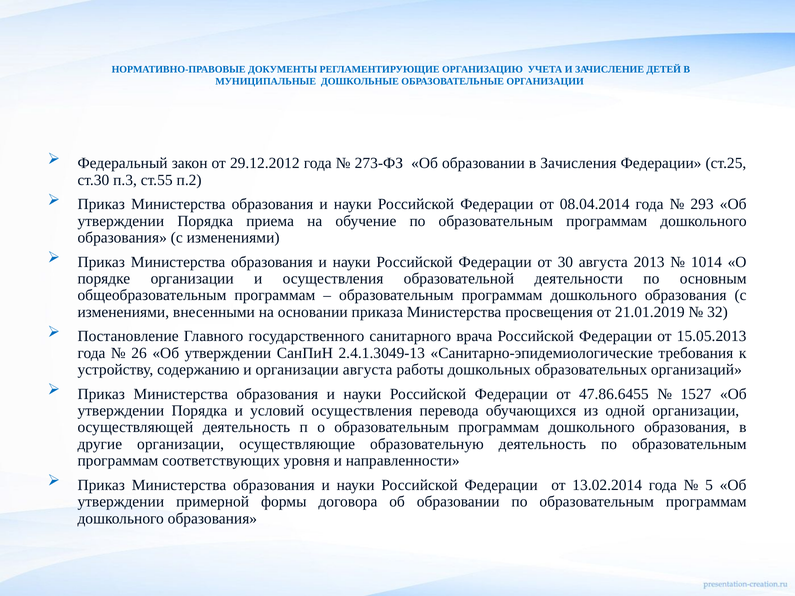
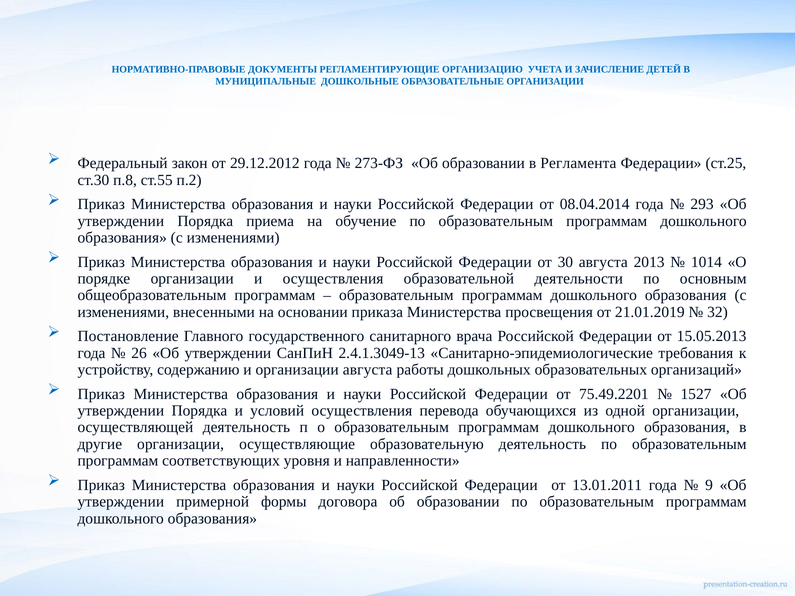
Зачисления: Зачисления -> Регламента (578, 163)
п.3: п.3 -> п.8 (125, 180)
47.86.6455: 47.86.6455 -> 75.49.2201 (614, 394)
13.02.2014: 13.02.2014 -> 13.01.2011 (607, 485)
5: 5 -> 9 (709, 485)
